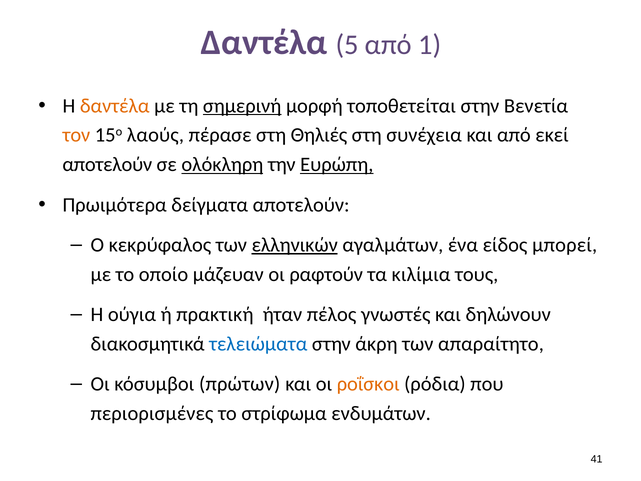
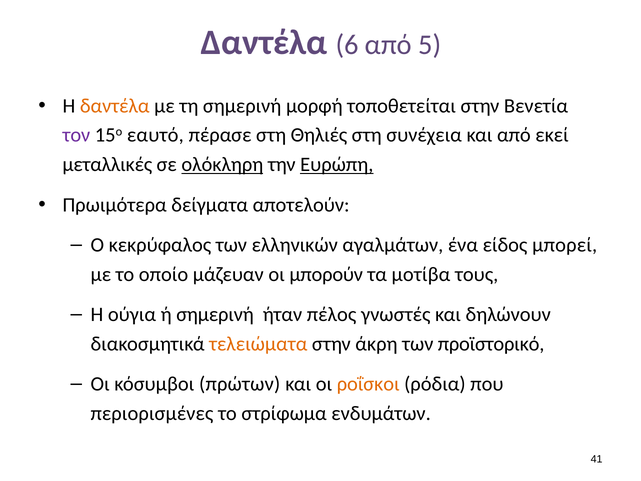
5: 5 -> 6 (347, 45)
1: 1 -> 5 (430, 45)
σημερινή underline: present -> none (242, 106)
τον colour: orange -> purple (76, 135)
λαούς: λαούς -> εαυτό (155, 135)
αποτελούν: αποτελούν -> μεταλλικές (107, 165)
ελληνικών underline: present -> none (295, 245)
ραφτούν: ραφτούν -> μπορούν (326, 274)
κιλίμια: κιλίμια -> μοτίβα (421, 274)
ή πρακτική: πρακτική -> σημερινή (215, 314)
τελειώματα colour: blue -> orange (258, 344)
απαραίτητο: απαραίτητο -> προϊστορικό (491, 344)
